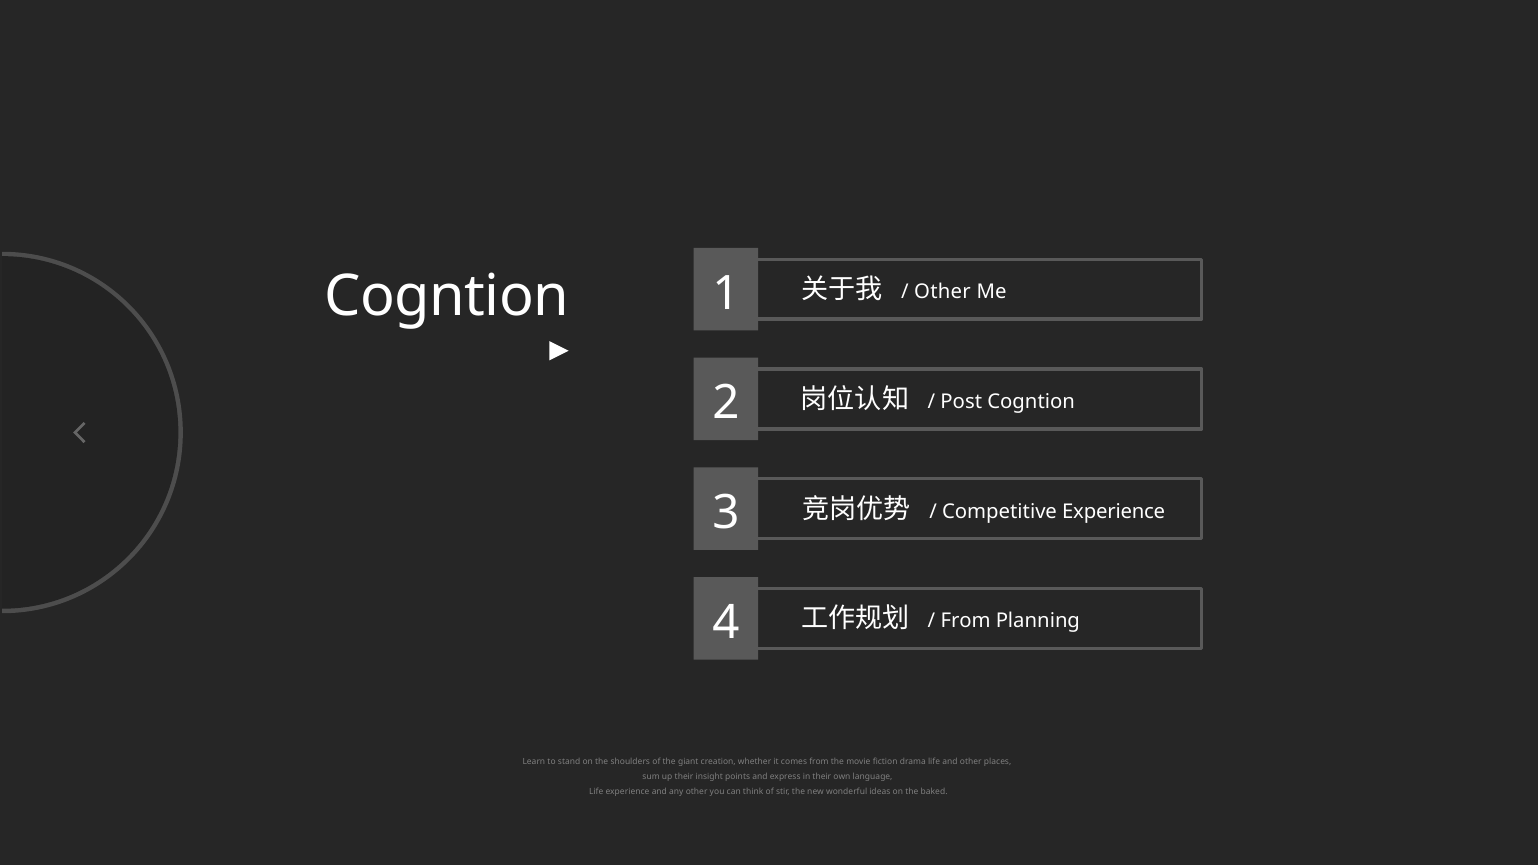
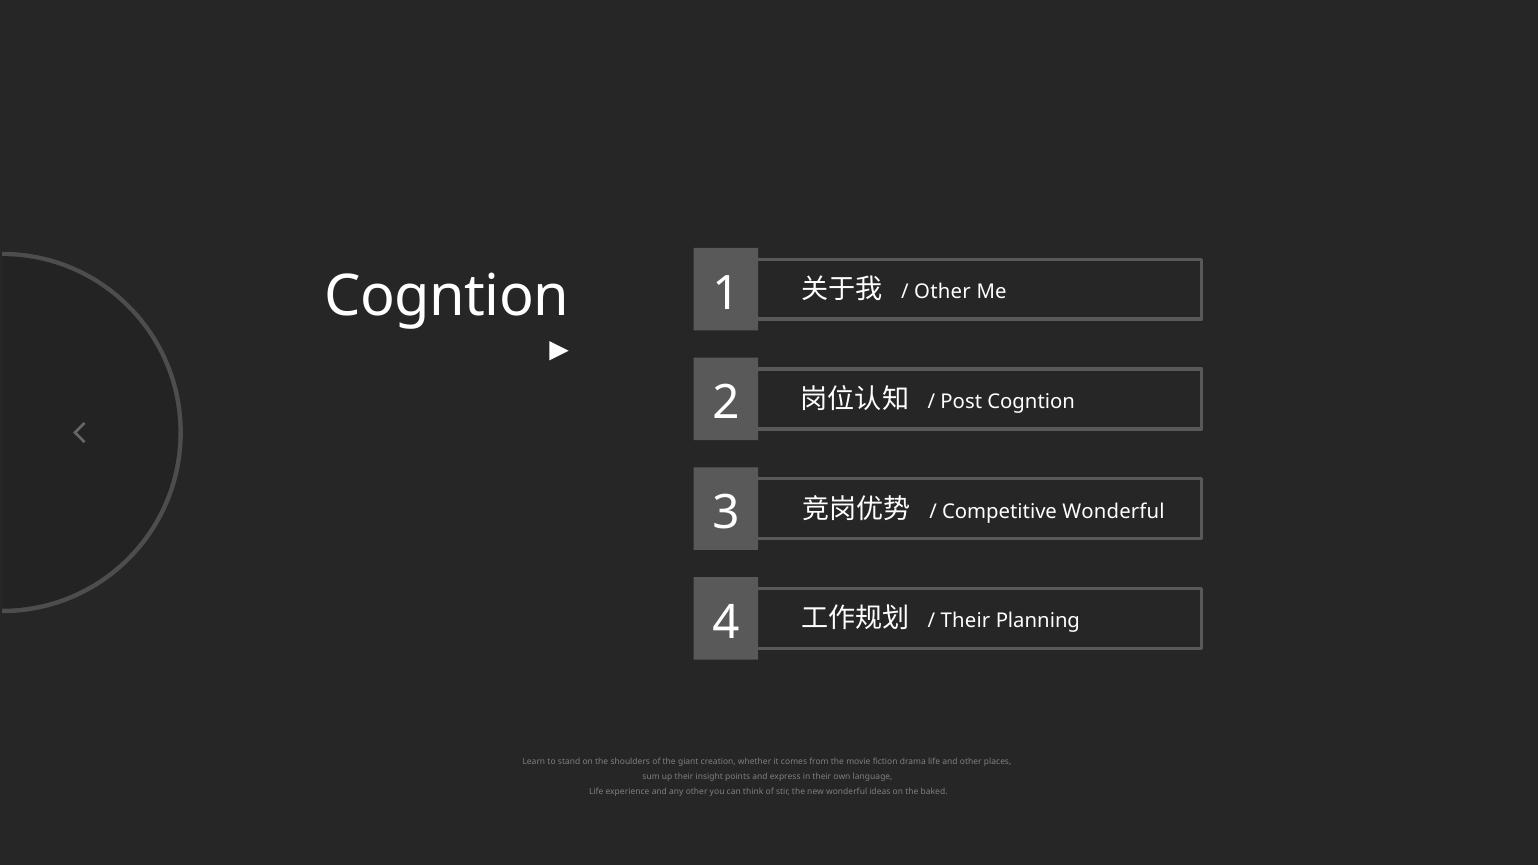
Competitive Experience: Experience -> Wonderful (1113, 511)
From: From -> Their (965, 621)
